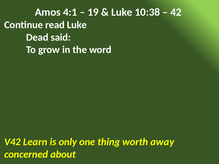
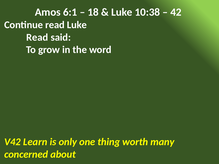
4:1: 4:1 -> 6:1 (70, 12)
19: 19 -> 18 (93, 12)
Dead: Dead -> Read (37, 37)
away: away -> many (162, 142)
